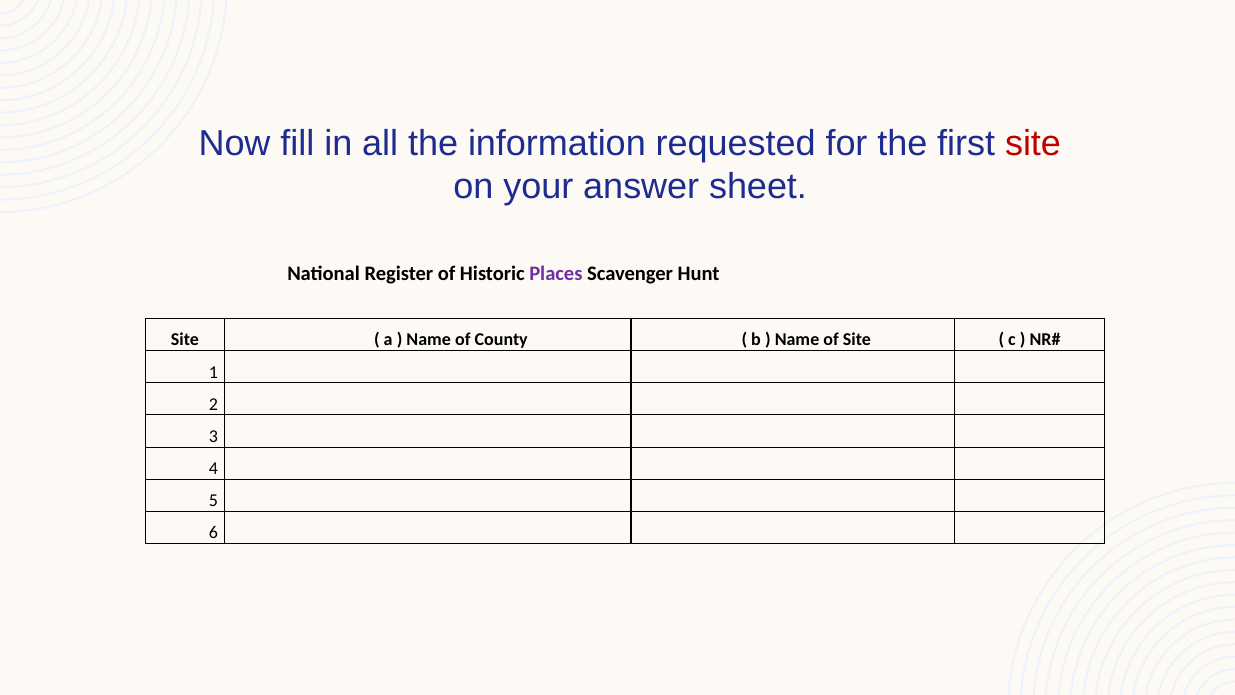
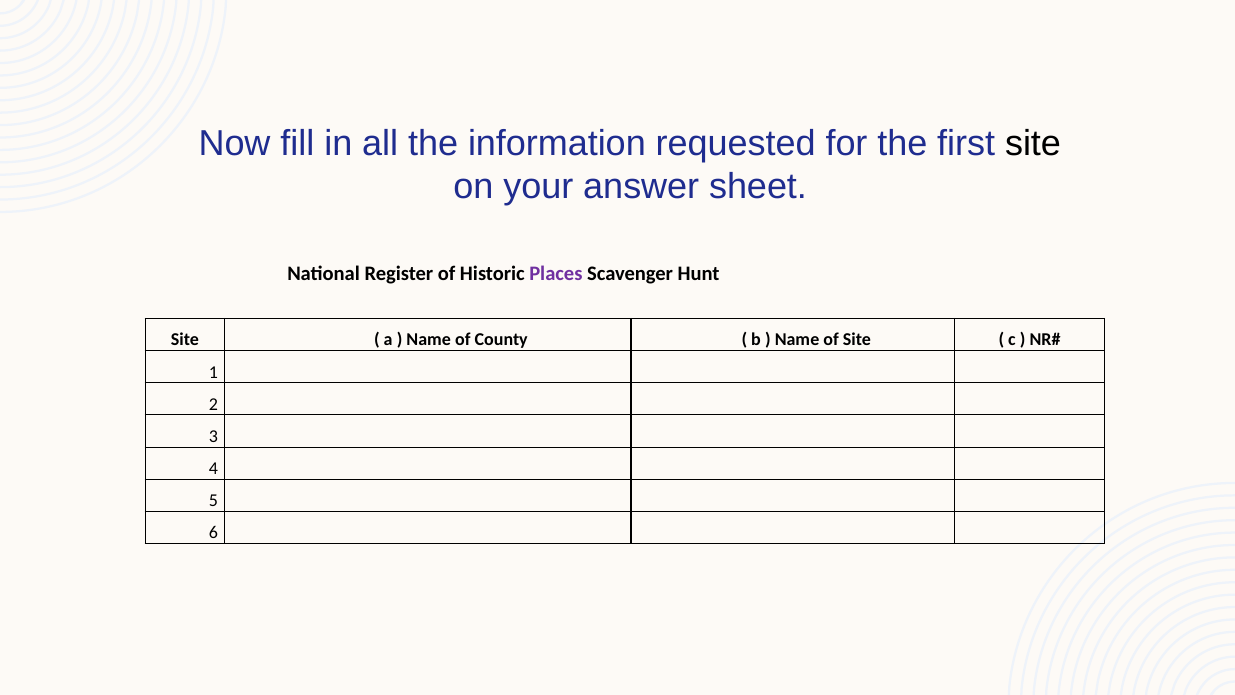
site colour: red -> black (1033, 143)
